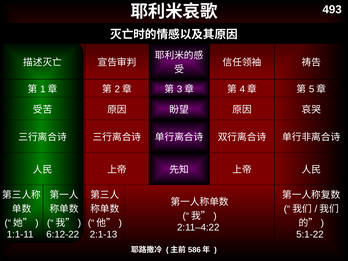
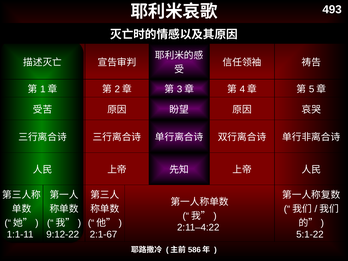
6:12-22: 6:12-22 -> 9:12-22 (63, 234)
2:1-13: 2:1-13 -> 2:1-67 (103, 234)
